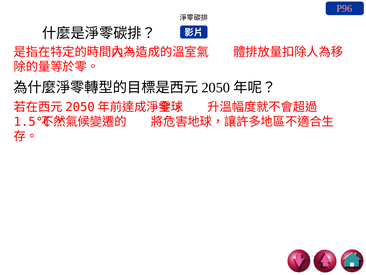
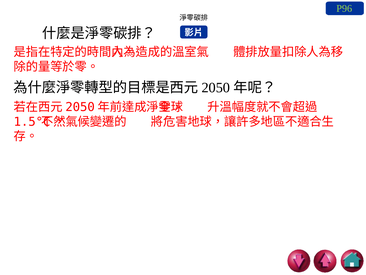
P96 colour: pink -> light green (344, 9)
